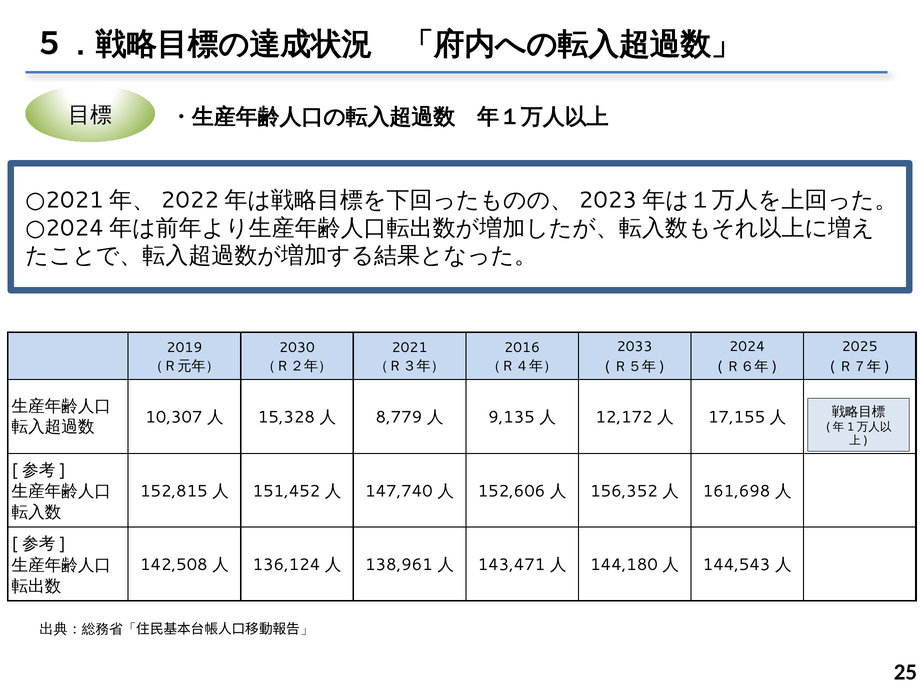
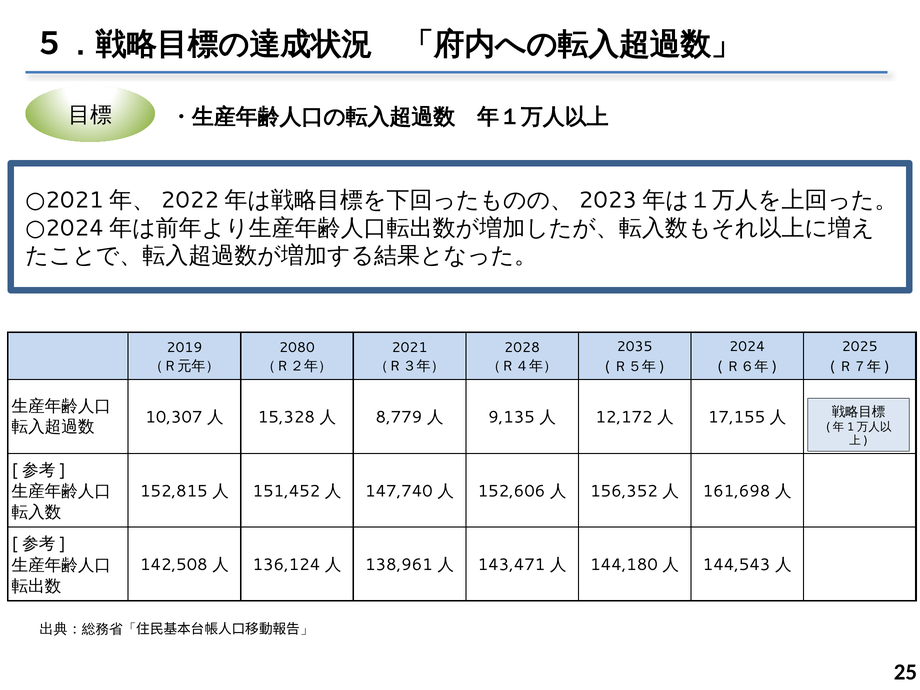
2033: 2033 -> 2035 (635, 347)
2030: 2030 -> 2080 (297, 348)
2016: 2016 -> 2028 (522, 348)
